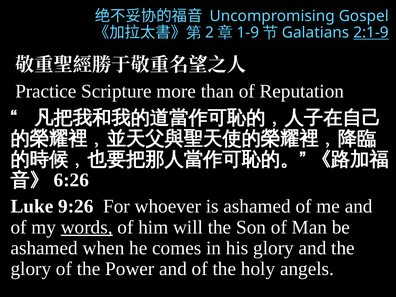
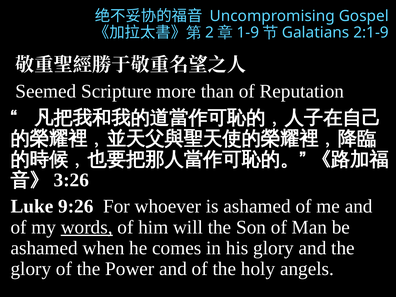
2:1-9 underline: present -> none (371, 33)
Practice: Practice -> Seemed (46, 91)
6:26: 6:26 -> 3:26 (71, 180)
